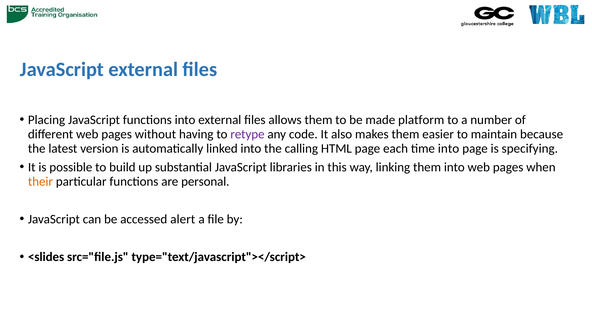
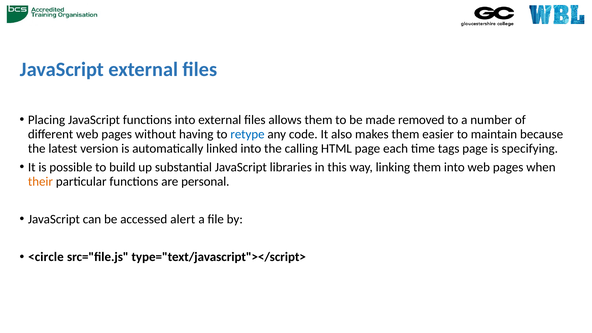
platform: platform -> removed (421, 120)
retype colour: purple -> blue (247, 134)
time into: into -> tags (449, 148)
<slides: <slides -> <circle (46, 257)
